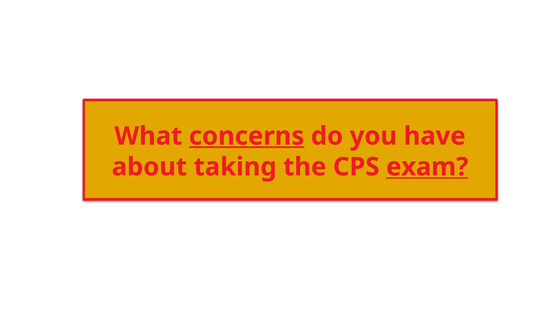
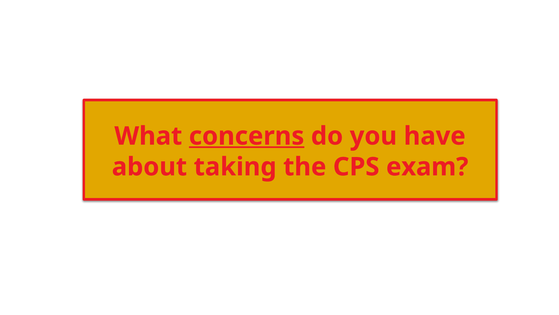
exam underline: present -> none (427, 167)
